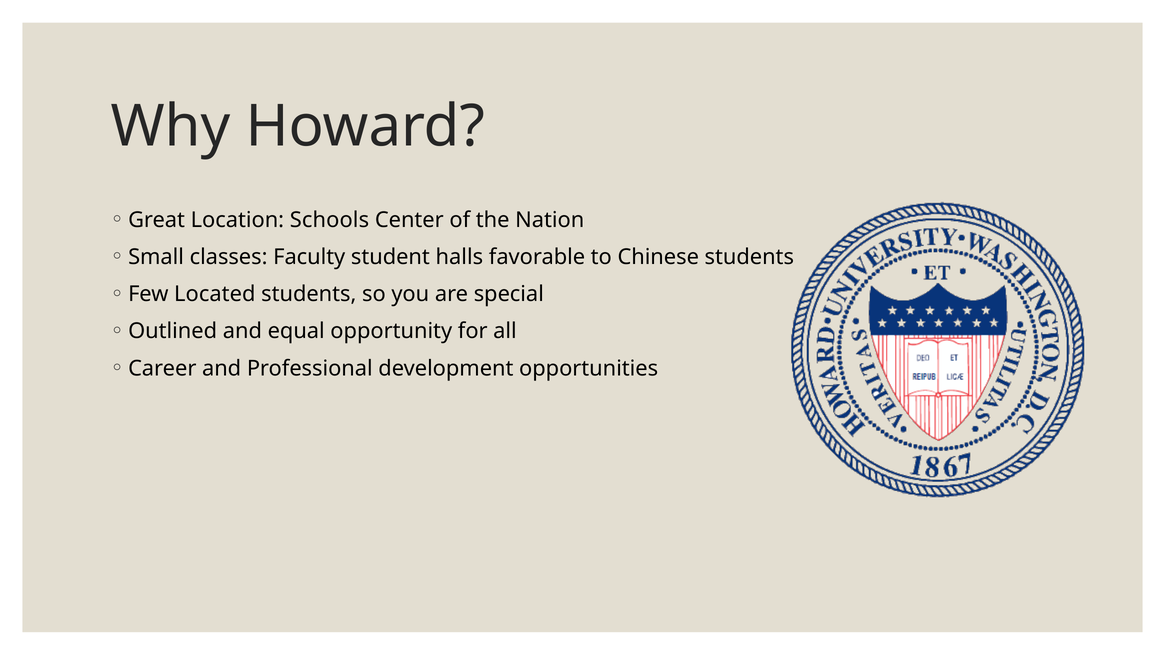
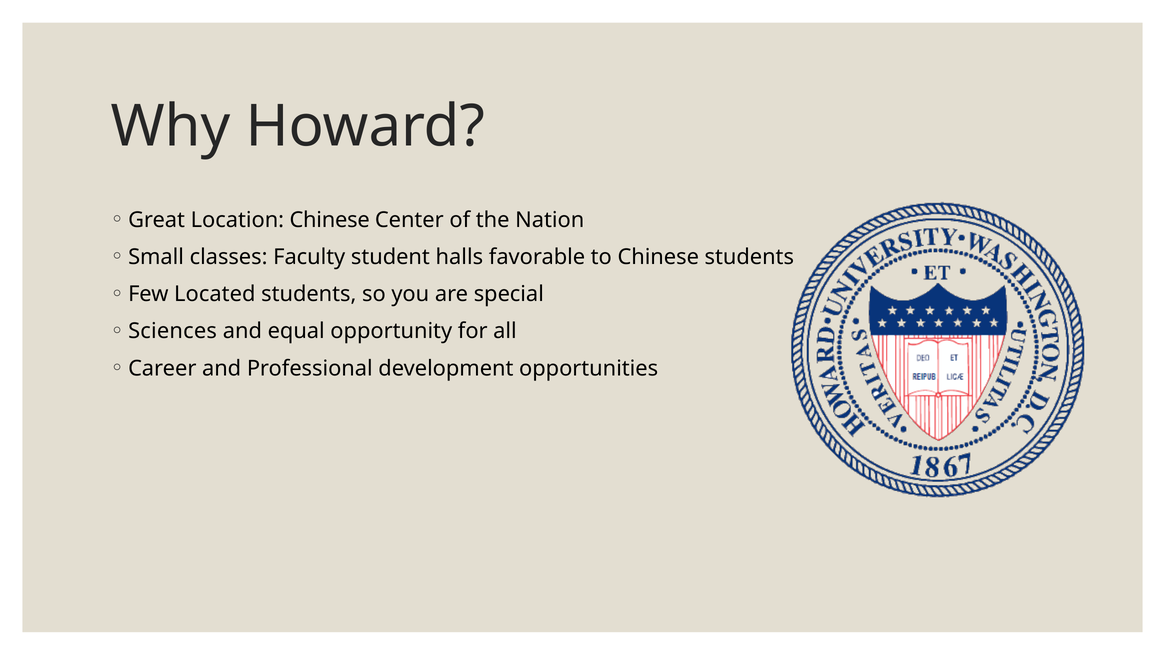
Location Schools: Schools -> Chinese (330, 220)
Outlined: Outlined -> Sciences (173, 331)
